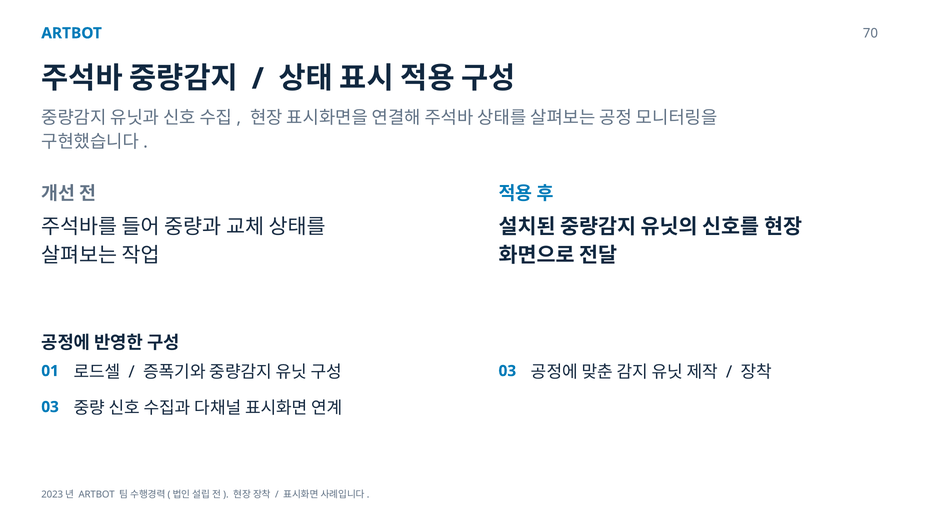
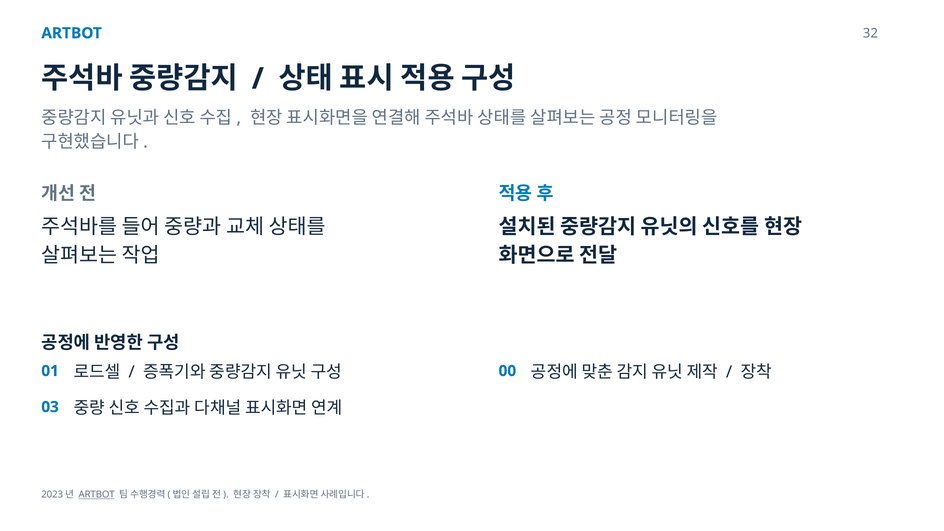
70: 70 -> 32 (870, 33)
03: 03 -> 00 (507, 371)
ARTBOT underline: none -> present (97, 495)
